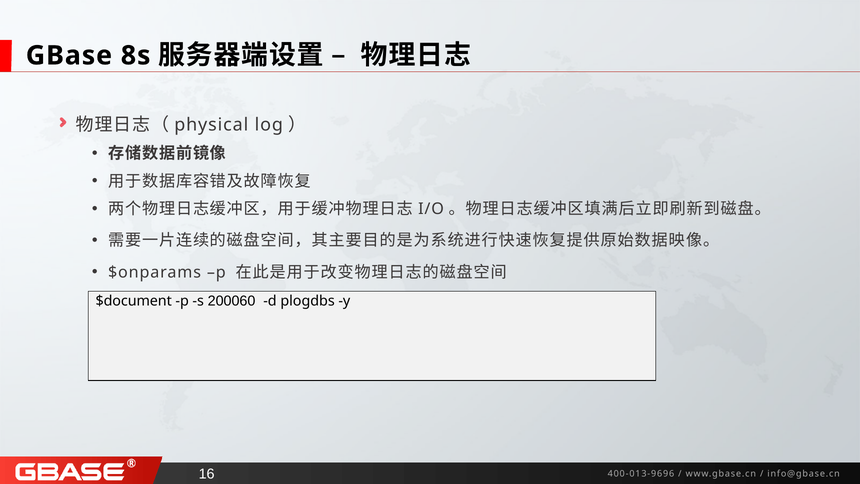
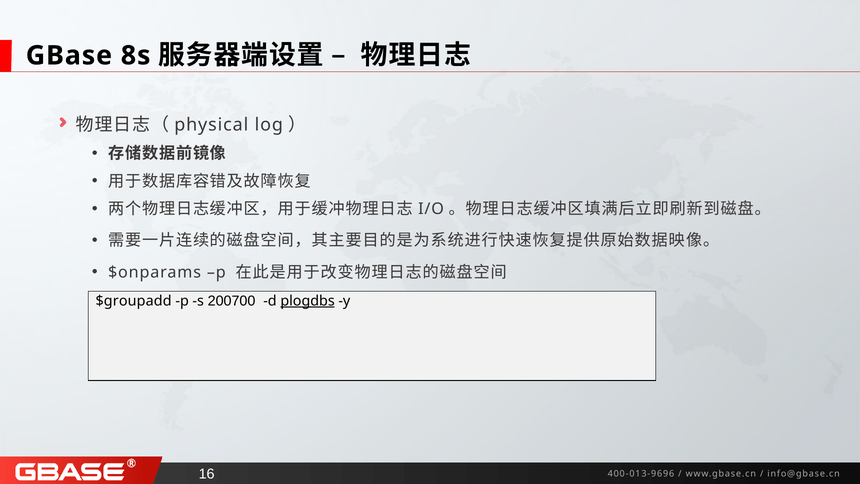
$document: $document -> $groupadd (134, 301)
200060: 200060 -> 200700 (232, 301)
plogdbs underline: none -> present (308, 301)
